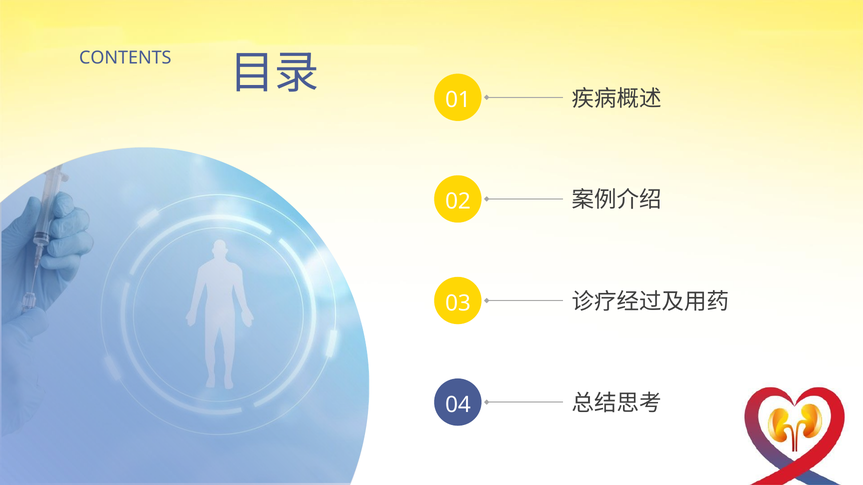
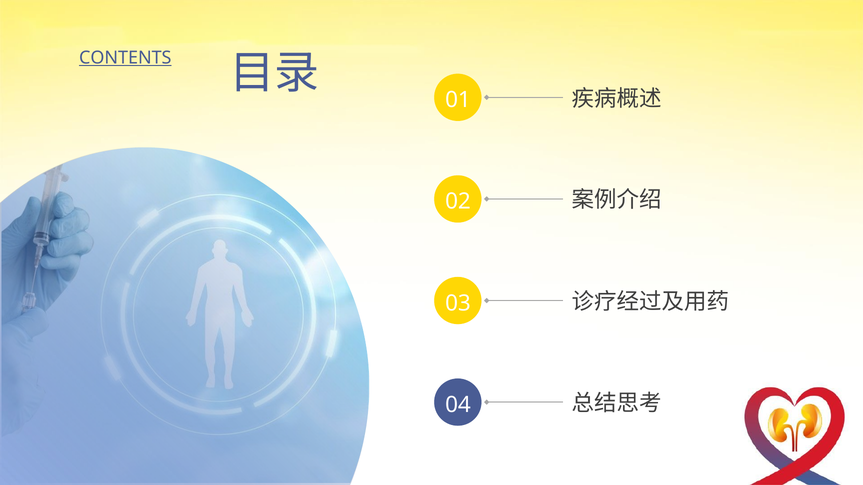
CONTENTS underline: none -> present (125, 58)
